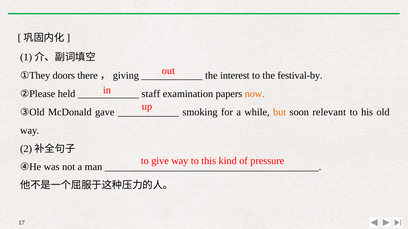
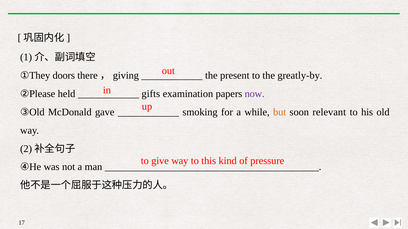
interest: interest -> present (235, 76)
festival-by: festival-by -> greatly-by (300, 76)
staff: staff -> gifts (151, 94)
now colour: orange -> purple (255, 94)
